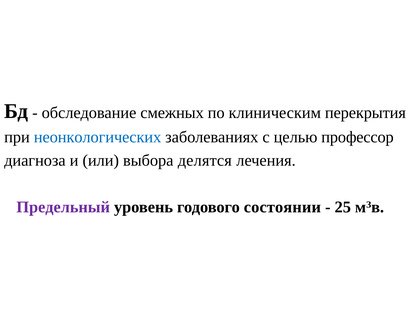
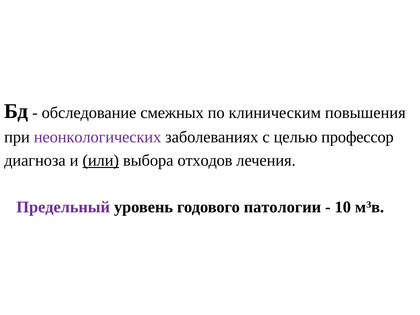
перекрытия: перекрытия -> повышения (365, 113)
неонкологических colour: blue -> purple (98, 137)
или underline: none -> present (101, 161)
делятся: делятся -> отходов (205, 161)
состоянии: состоянии -> патологии (282, 207)
25: 25 -> 10 (343, 207)
